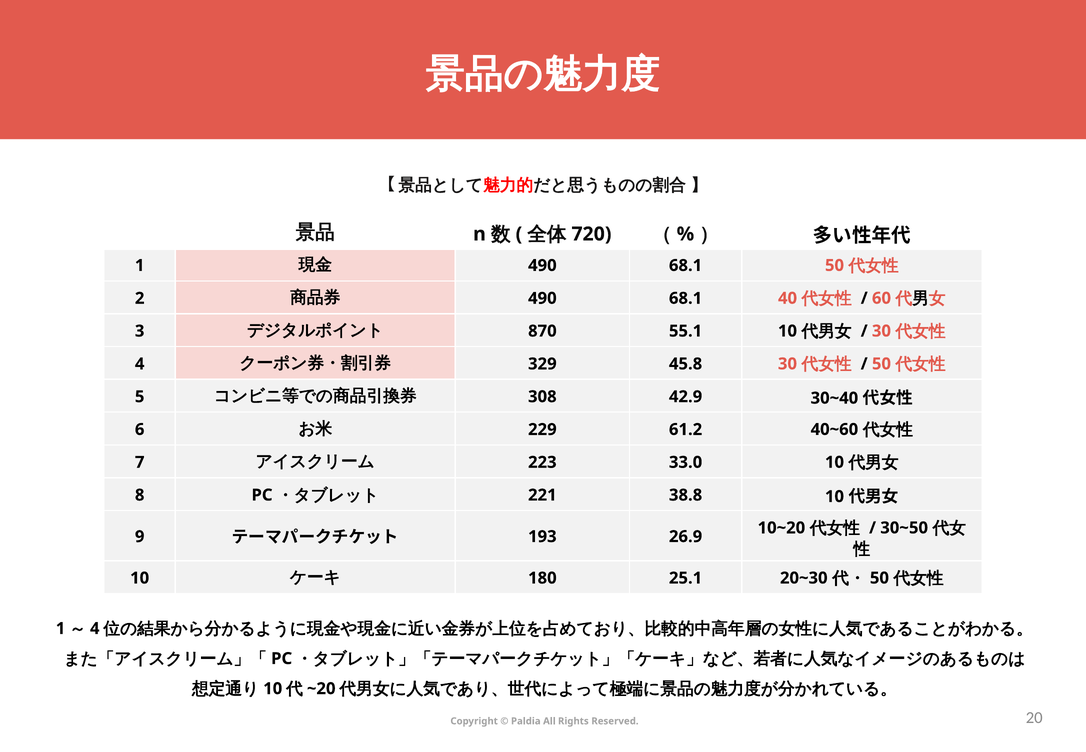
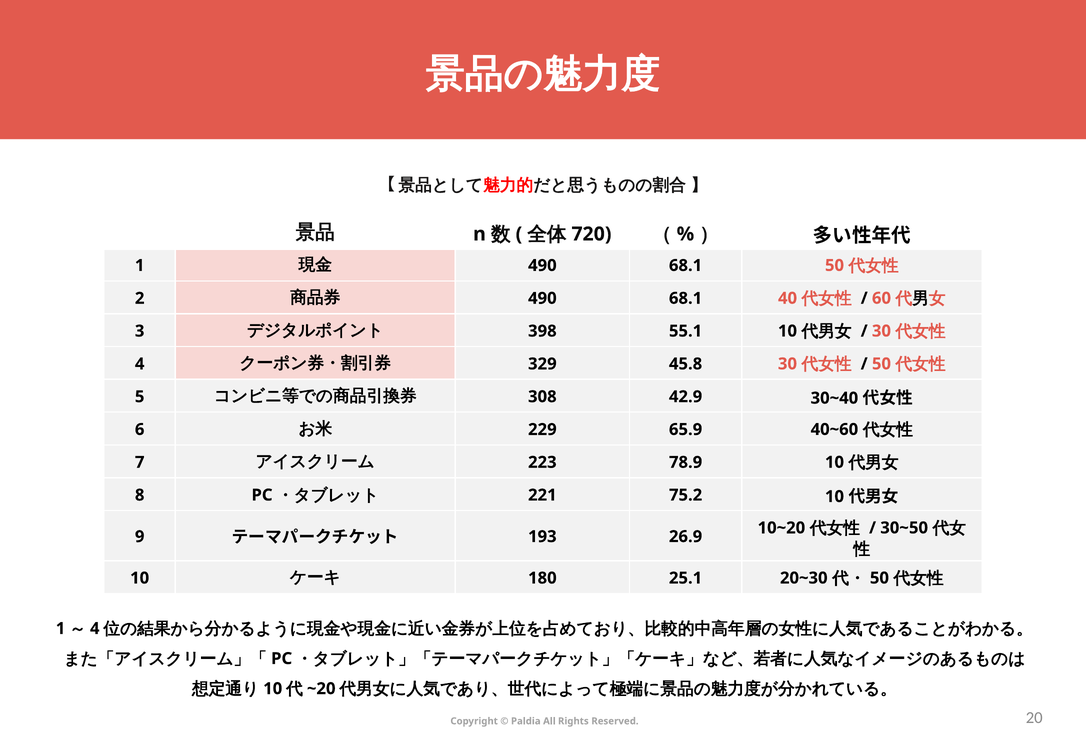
870: 870 -> 398 (542, 331)
61.2: 61.2 -> 65.9 (686, 429)
33.0: 33.0 -> 78.9 (686, 462)
38.8: 38.8 -> 75.2 (686, 495)
